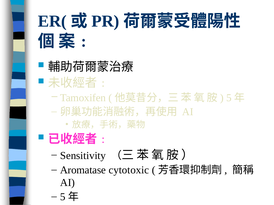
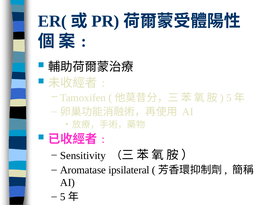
cytotoxic: cytotoxic -> ipsilateral (129, 170)
